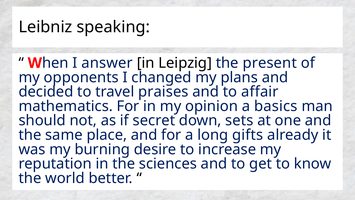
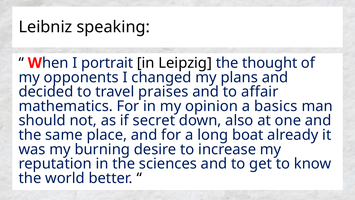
answer: answer -> portrait (107, 63)
present: present -> thought (270, 63)
sets: sets -> also (239, 120)
gifts: gifts -> boat (248, 135)
